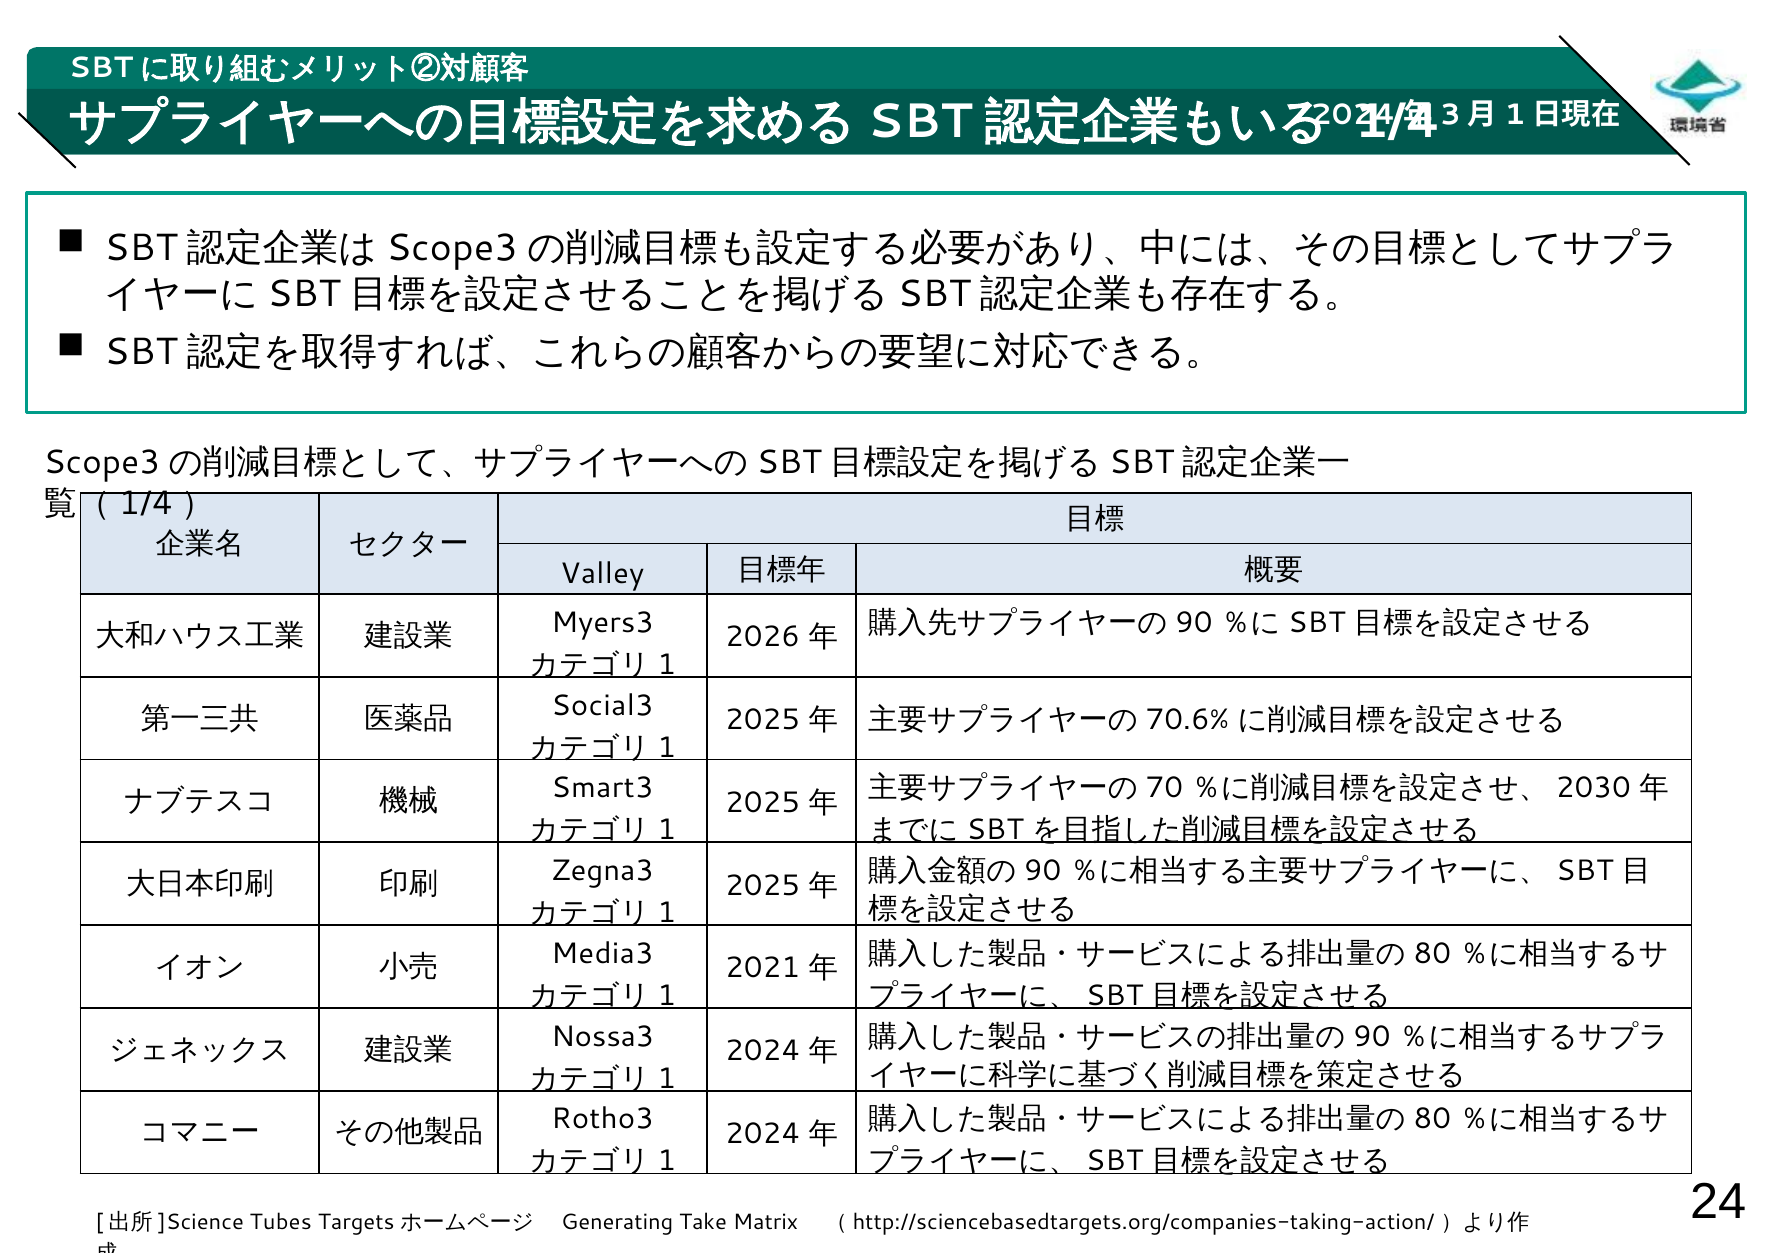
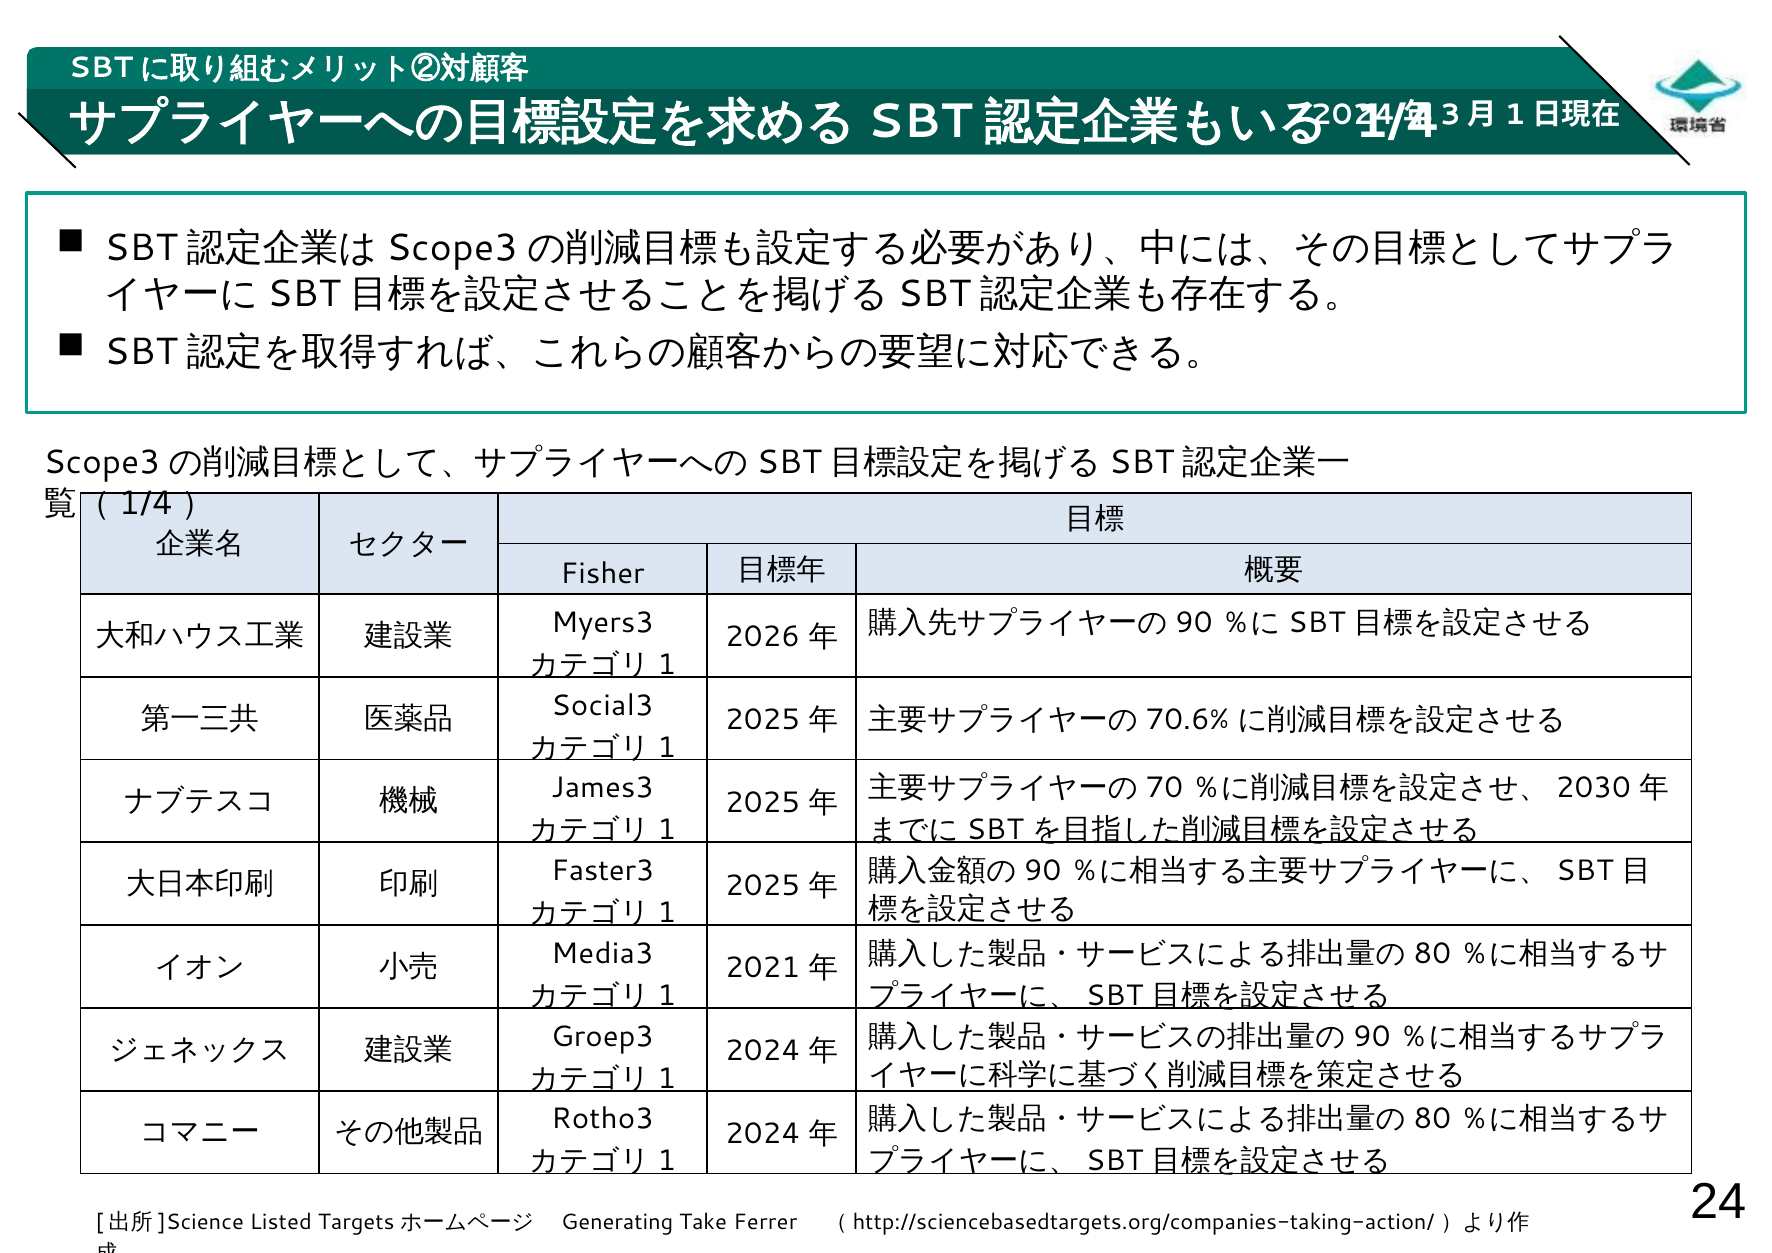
Valley: Valley -> Fisher (603, 574)
Smart3: Smart3 -> James3 (603, 788)
Zegna3: Zegna3 -> Faster3 (603, 871)
Nossa3: Nossa3 -> Groep3 (603, 1036)
Tubes: Tubes -> Listed (281, 1222)
Matrix: Matrix -> Ferrer (765, 1222)
